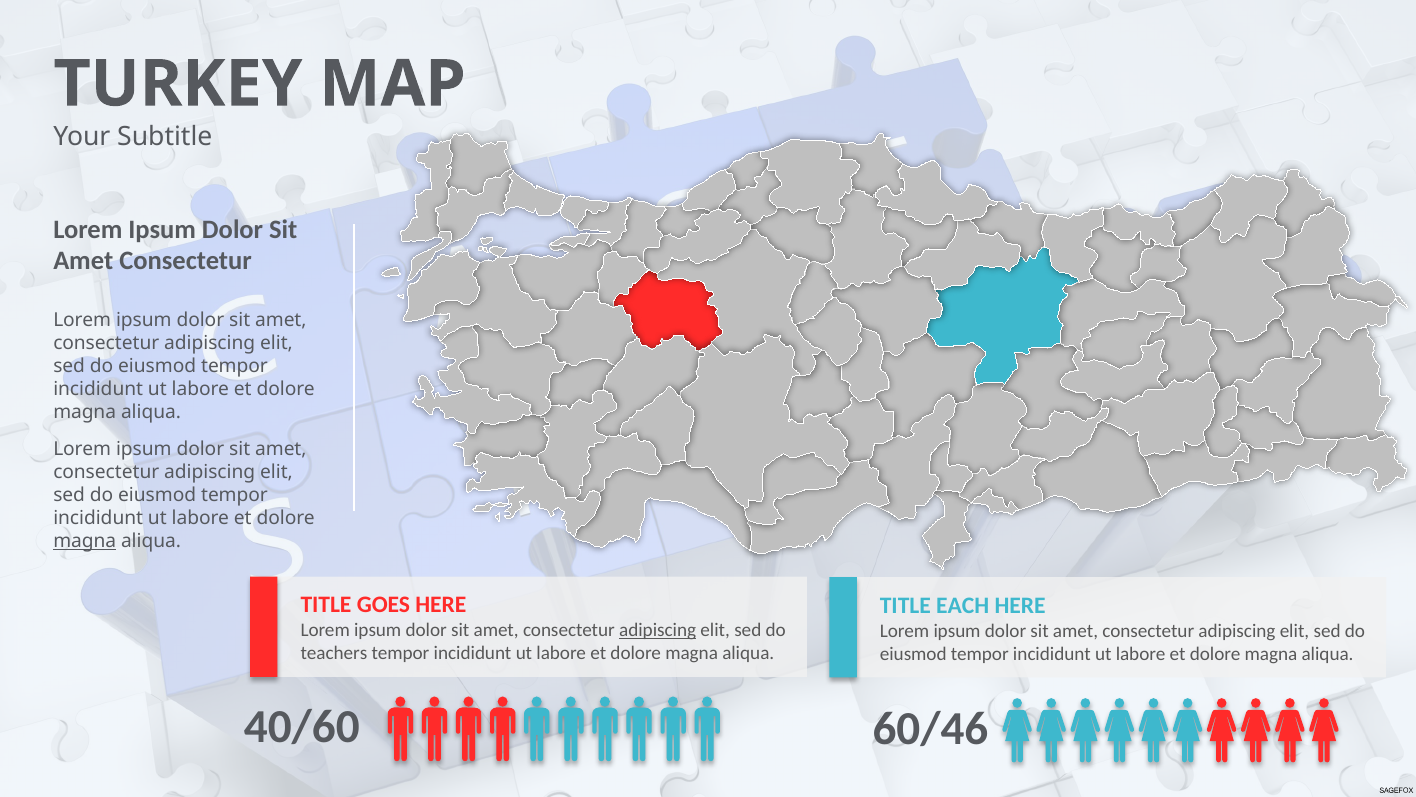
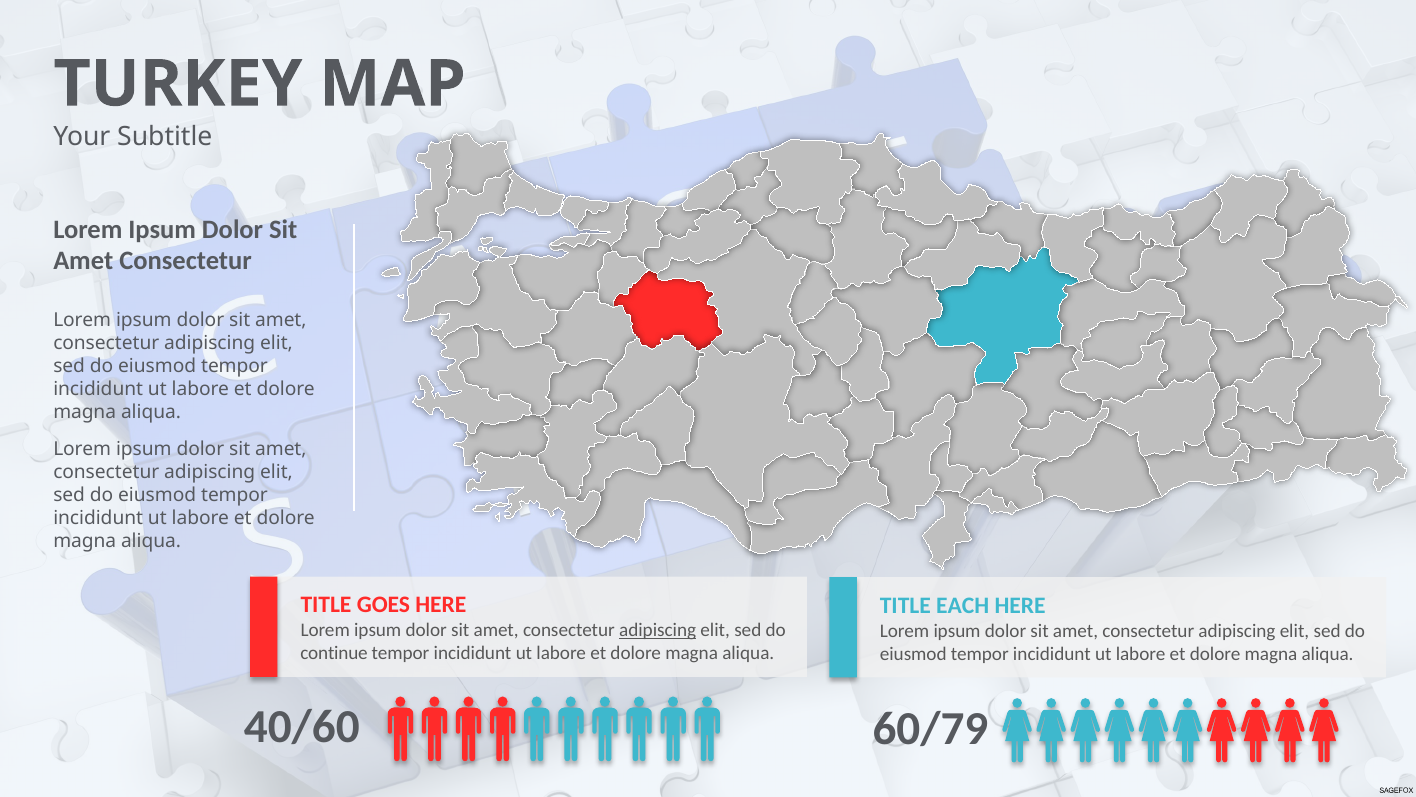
magna underline: present -> none (85, 541)
teachers: teachers -> continue (334, 653)
60/46: 60/46 -> 60/79 (930, 728)
